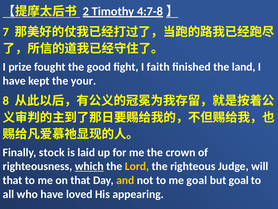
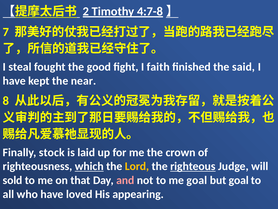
prize: prize -> steal (20, 67)
land: land -> said (244, 67)
your: your -> near (83, 81)
righteous underline: none -> present (193, 166)
that: that -> sold (13, 180)
and colour: yellow -> pink (125, 180)
